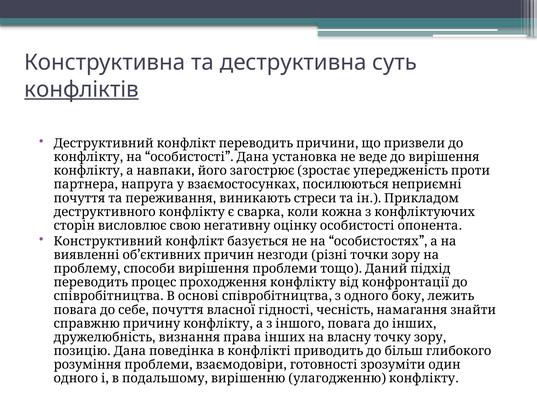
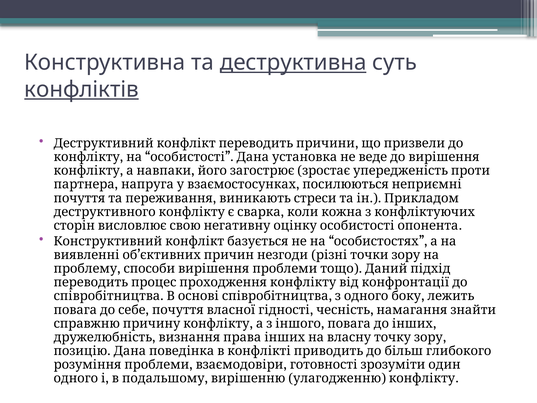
деструктивна underline: none -> present (293, 63)
